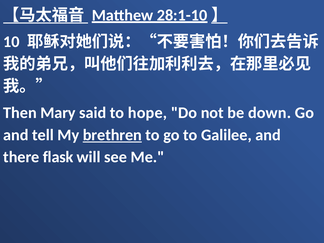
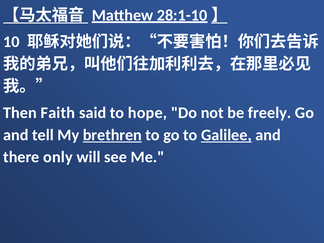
Mary: Mary -> Faith (58, 113)
down: down -> freely (270, 113)
Galilee underline: none -> present (226, 135)
flask: flask -> only (58, 157)
